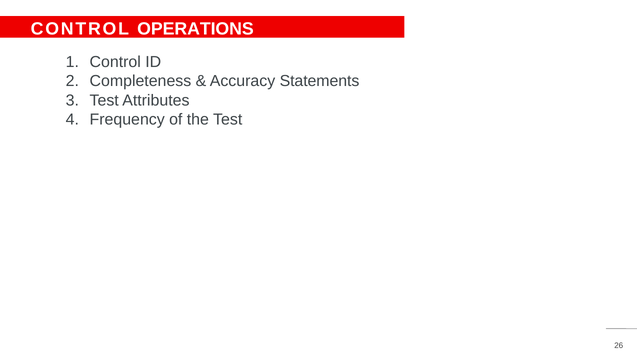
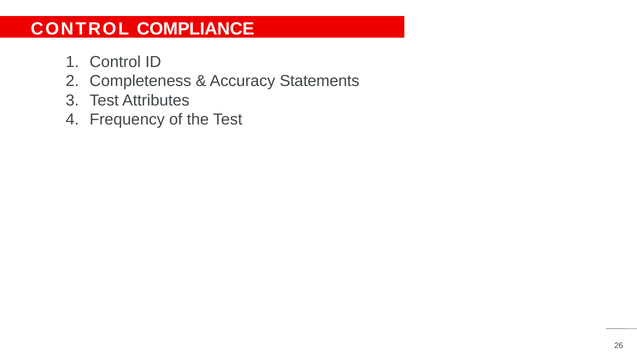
OPERATIONS: OPERATIONS -> COMPLIANCE (196, 29)
